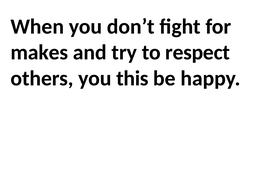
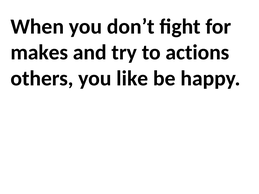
respect: respect -> actions (197, 53)
this: this -> like (132, 78)
